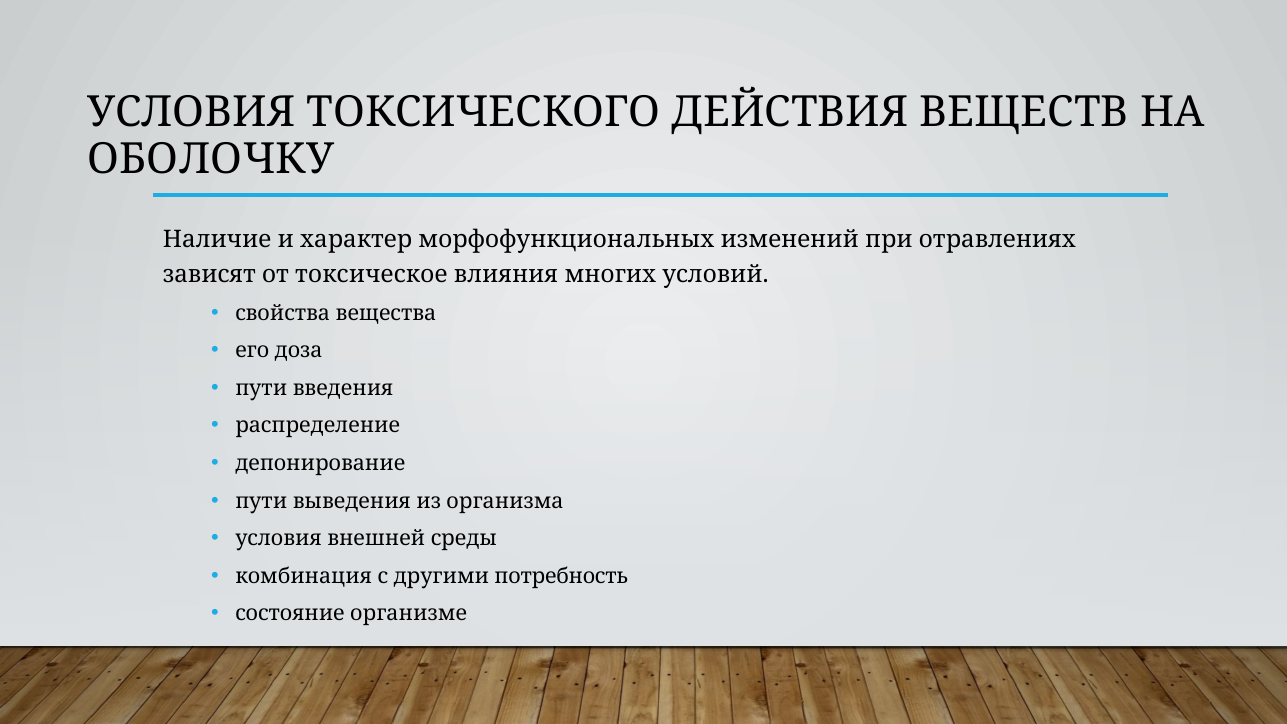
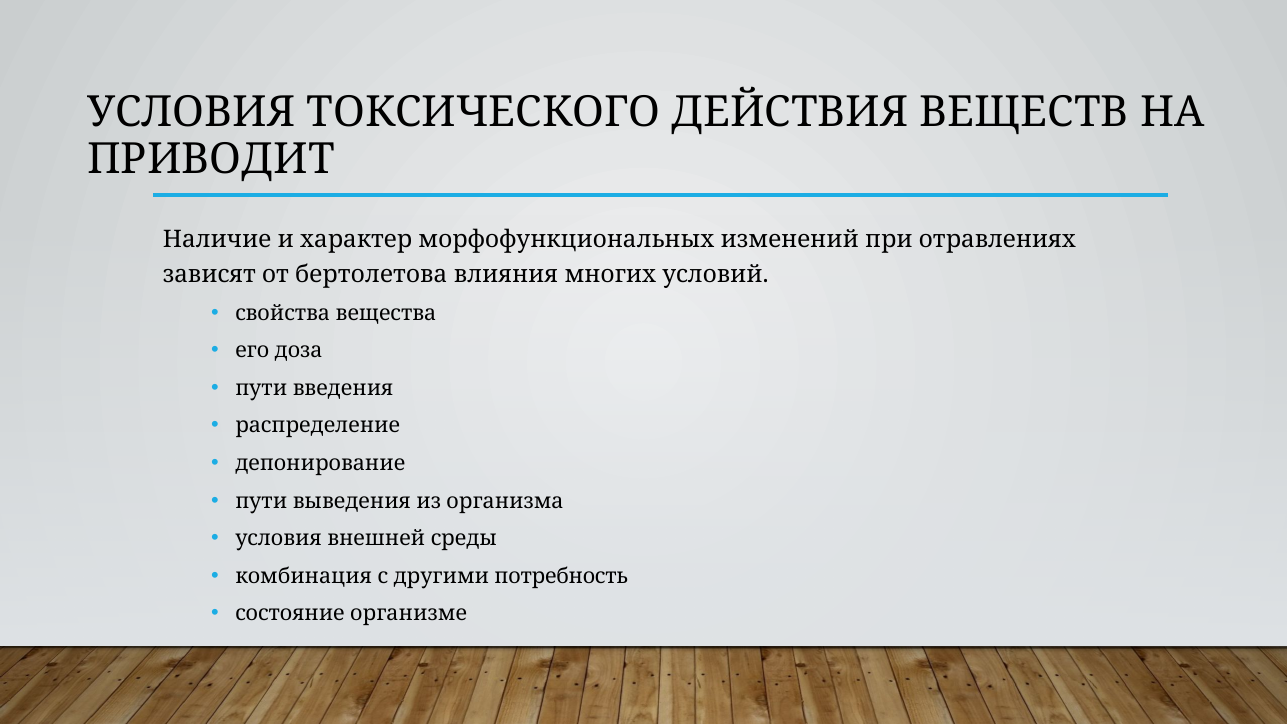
ОБОЛОЧКУ: ОБОЛОЧКУ -> ПРИВОДИТ (211, 159)
токсическое: токсическое -> бертолетова (371, 274)
